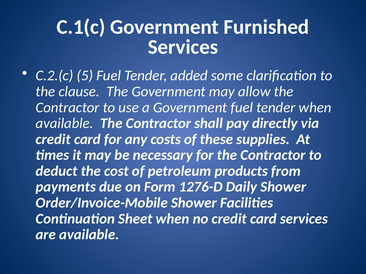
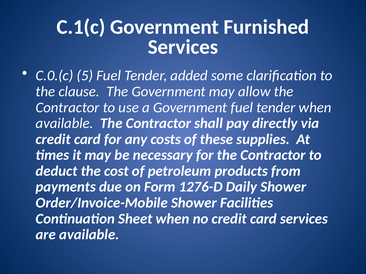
C.2.(c: C.2.(c -> C.0.(c (55, 76)
